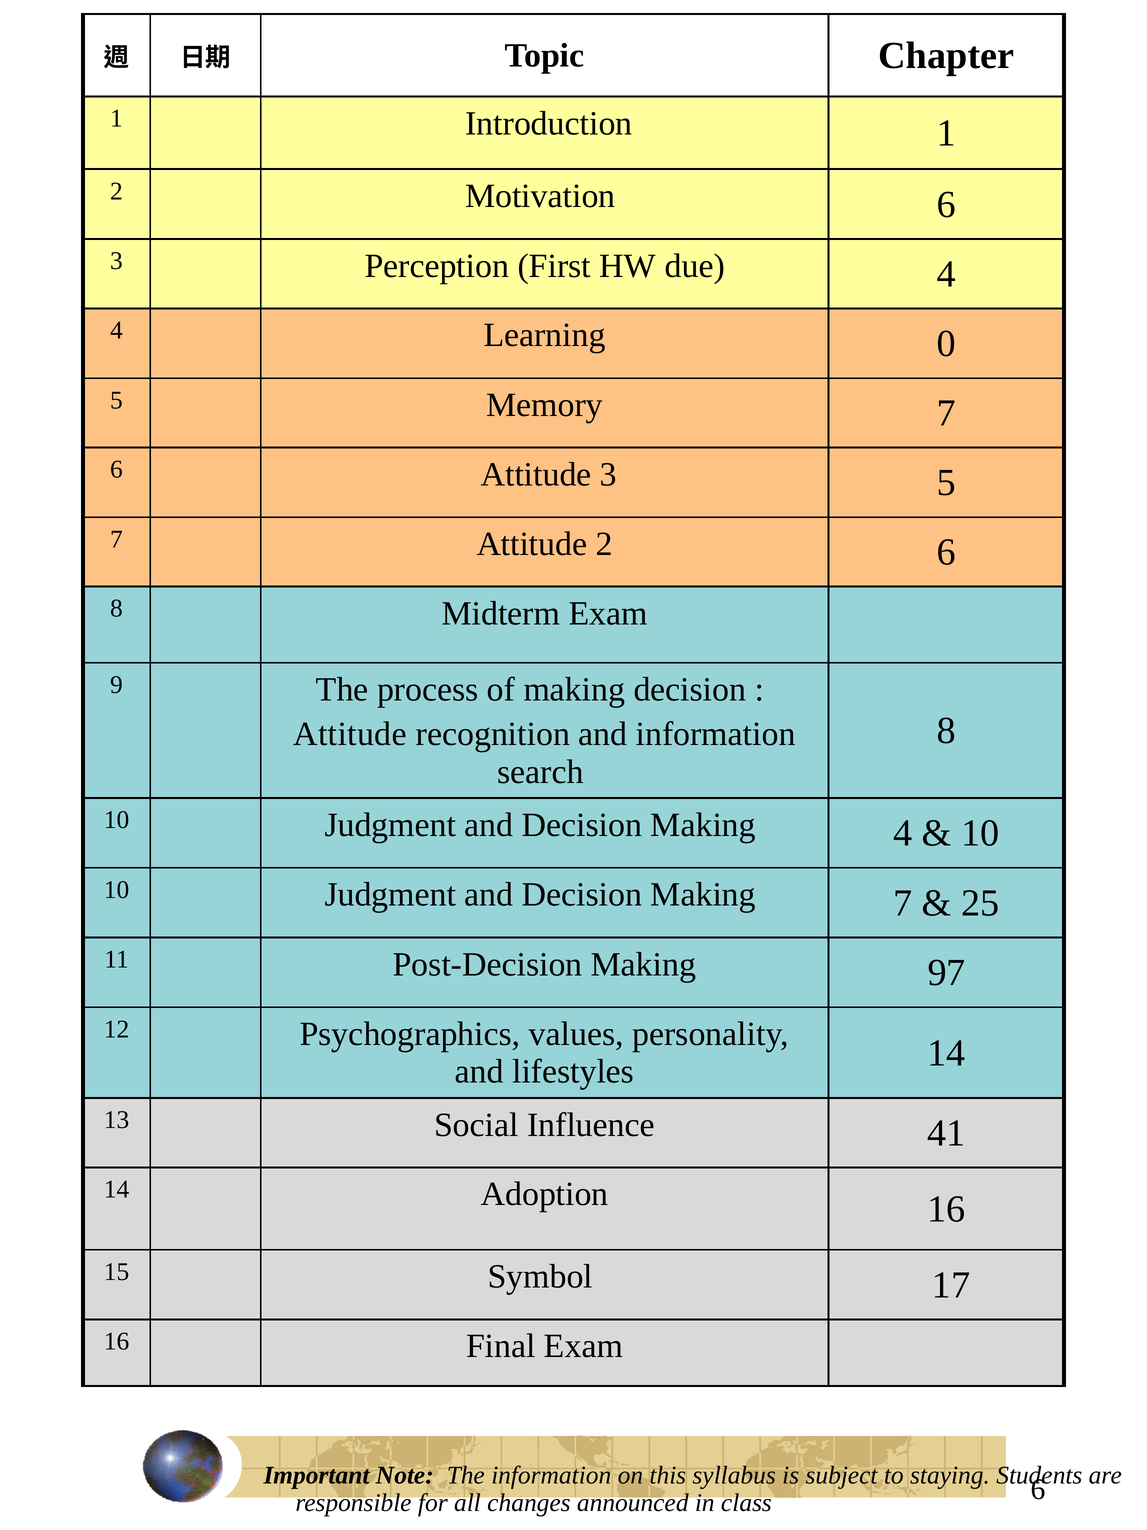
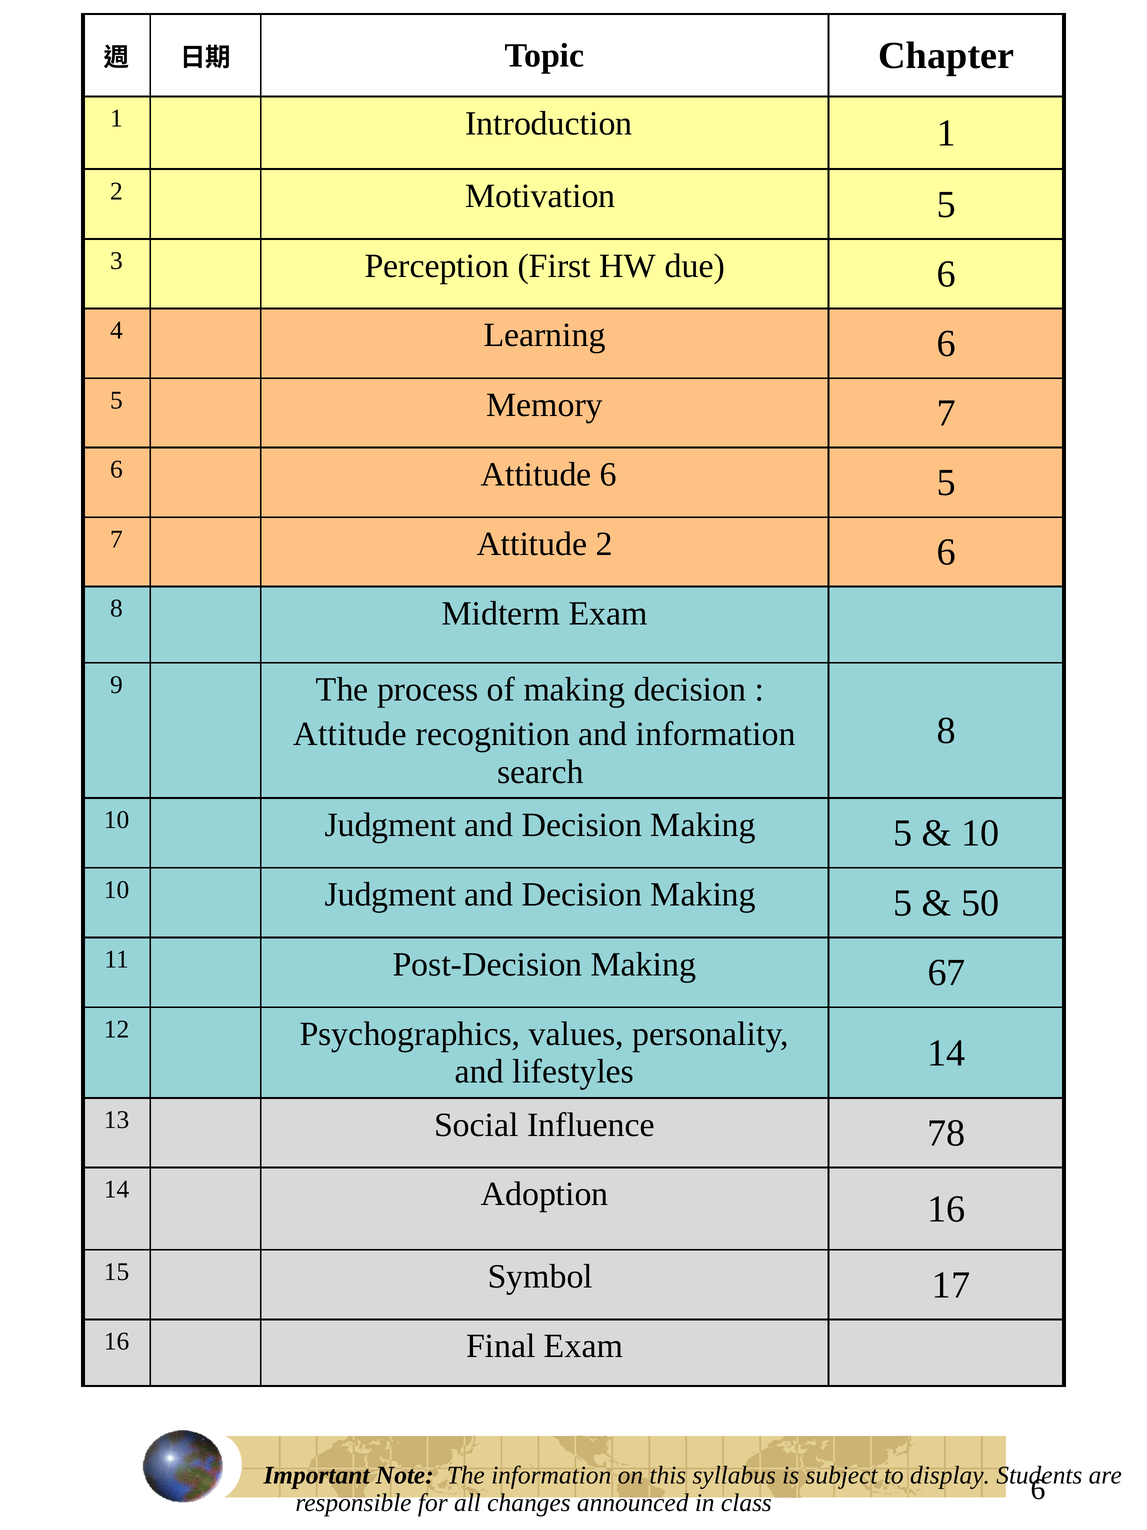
Motivation 6: 6 -> 5 (946, 204)
due 4: 4 -> 6 (946, 274)
Learning 0: 0 -> 6 (946, 344)
Attitude 3: 3 -> 6 (608, 474)
4: 4 -> 5 (903, 833)
7: 7 -> 5 (903, 903)
25: 25 -> 50 (980, 903)
97: 97 -> 67 (947, 972)
41: 41 -> 78 (946, 1133)
staying: staying -> display (950, 1475)
